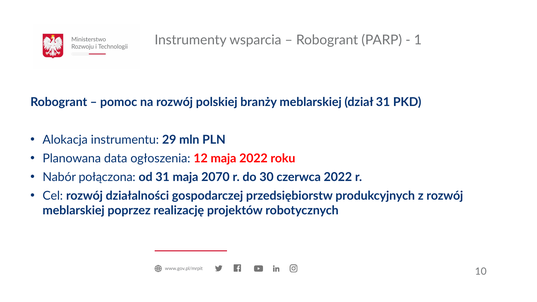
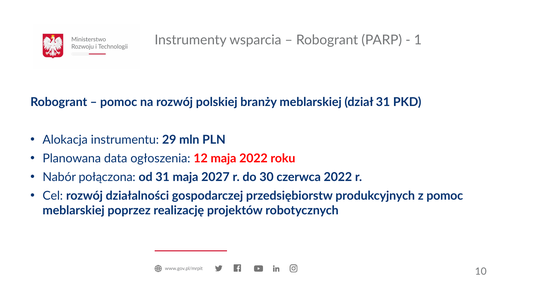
2070: 2070 -> 2027 (215, 177)
z rozwój: rozwój -> pomoc (445, 196)
